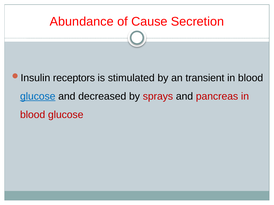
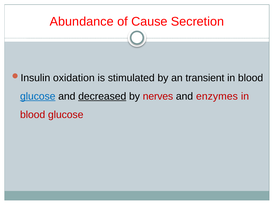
receptors: receptors -> oxidation (74, 78)
decreased underline: none -> present (102, 97)
sprays: sprays -> nerves (158, 97)
pancreas: pancreas -> enzymes (217, 97)
